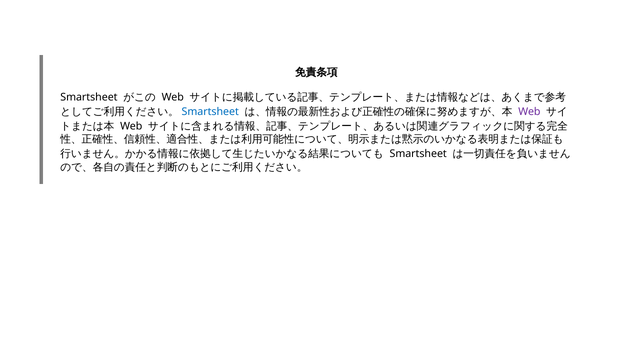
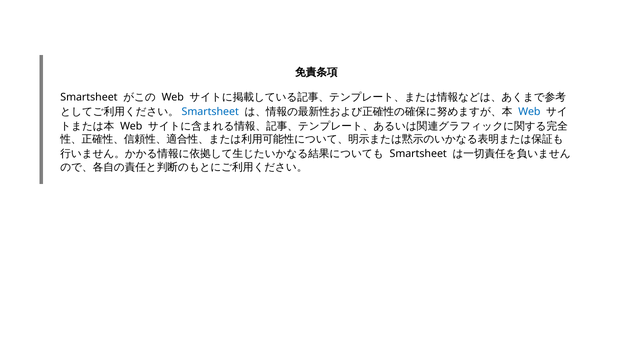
Web colour: purple -> blue (529, 112)
